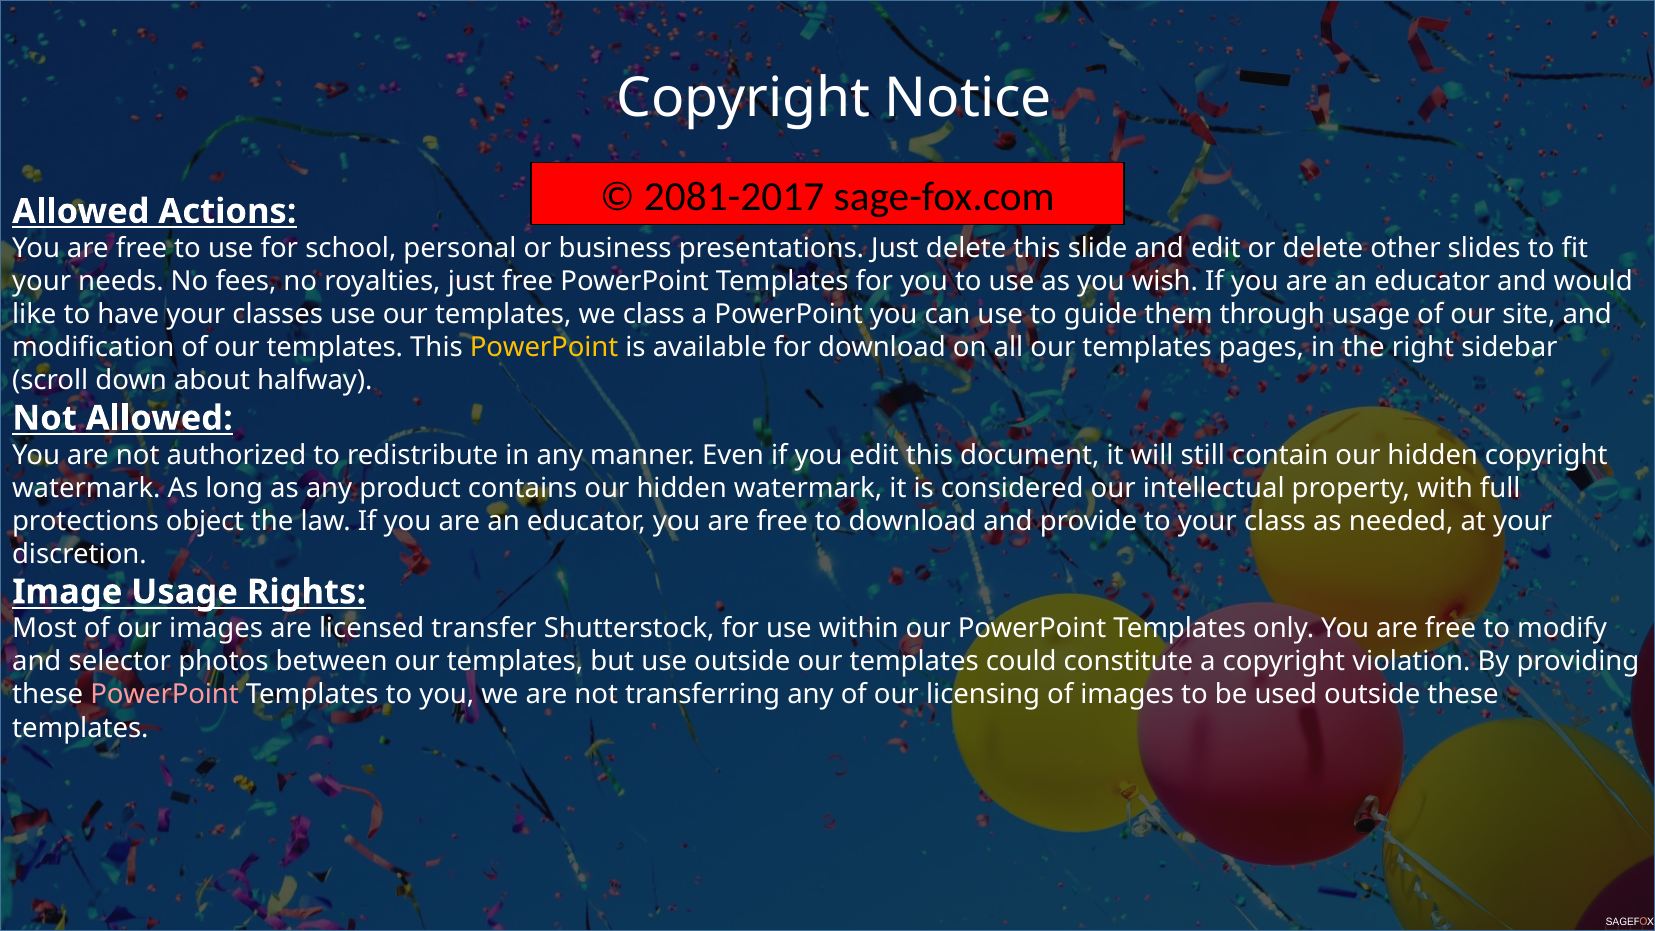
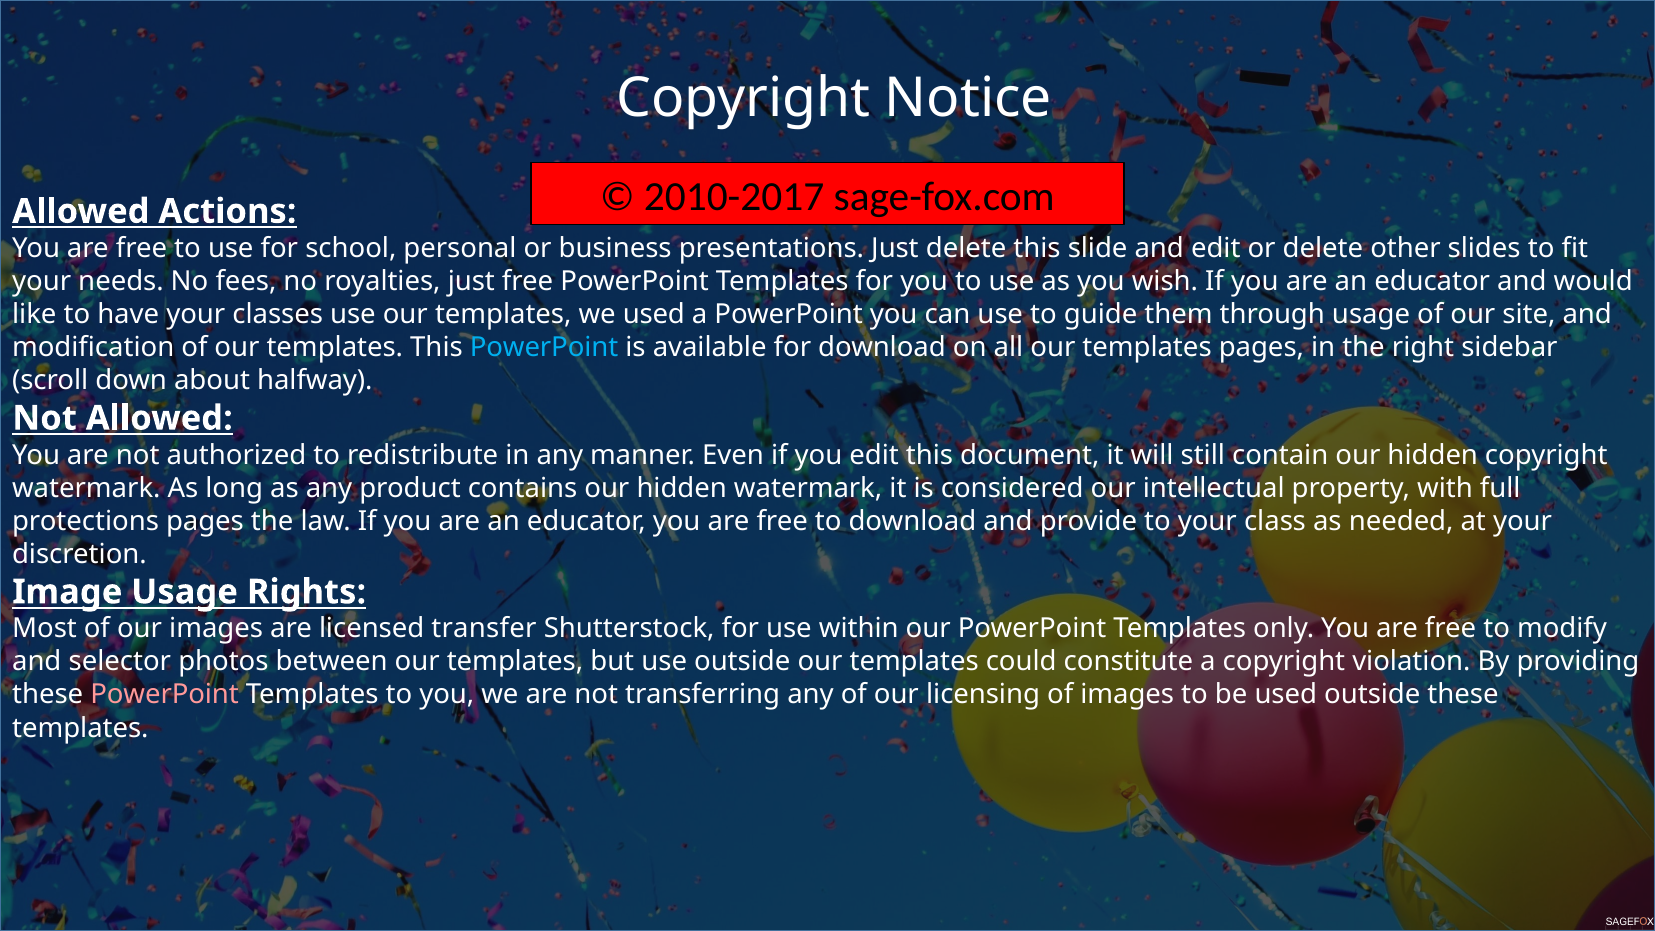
2081-2017: 2081-2017 -> 2010-2017 (734, 196)
we class: class -> used (654, 314)
PowerPoint colour: yellow -> light blue (544, 347)
protections object: object -> pages (205, 521)
